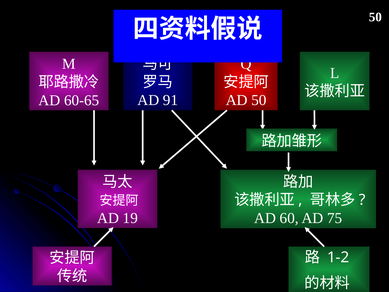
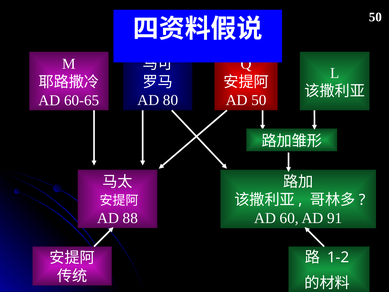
91: 91 -> 80 (171, 100)
19: 19 -> 88 (130, 218)
75: 75 -> 91 (335, 218)
